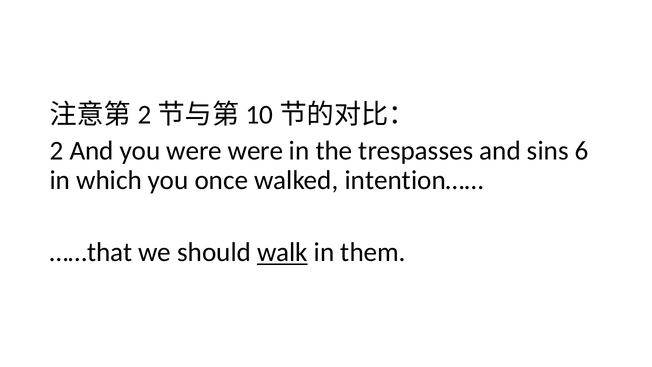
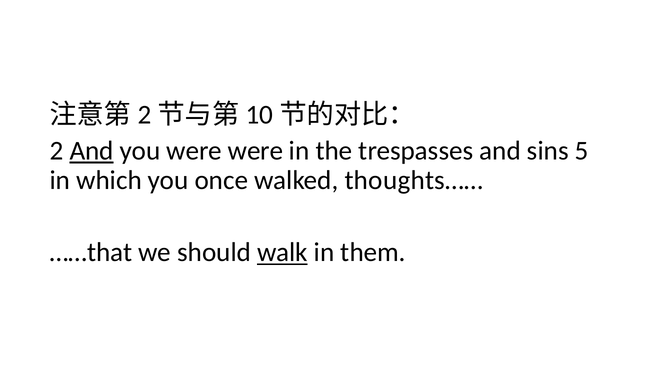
And underline: none -> present (92, 151)
6: 6 -> 5 (582, 151)
intention……: intention…… -> thoughts…… (414, 180)
